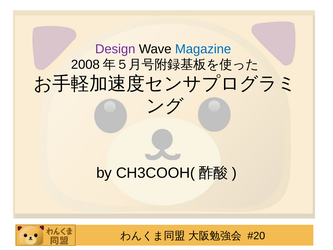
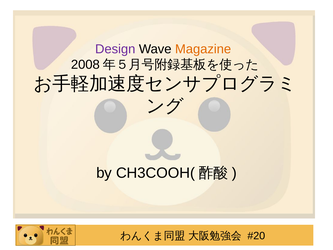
Magazine colour: blue -> orange (203, 49)
